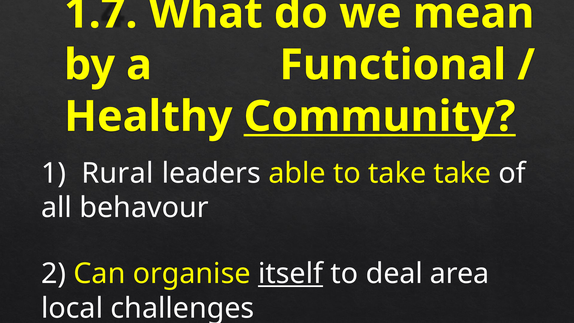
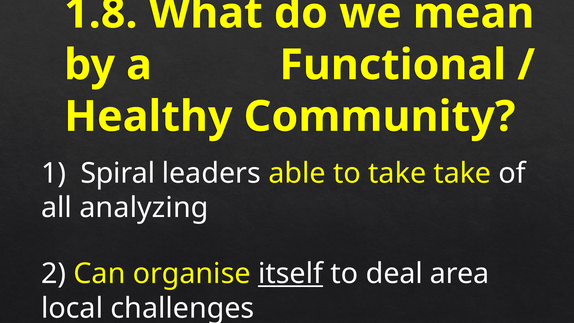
1.7: 1.7 -> 1.8 (101, 13)
Community underline: present -> none (380, 117)
1 Rural: Rural -> Spiral (118, 173)
behavour: behavour -> analyzing (144, 208)
